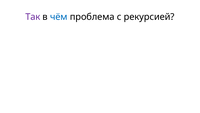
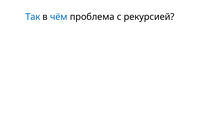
Так colour: purple -> blue (33, 17)
